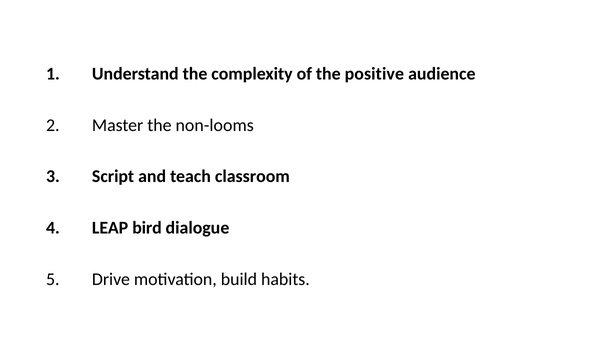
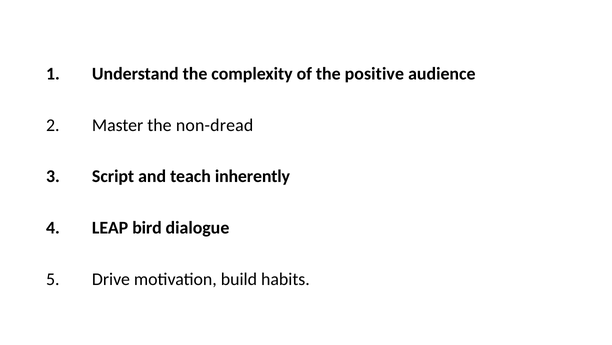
non-looms: non-looms -> non-dread (215, 125)
classroom: classroom -> inherently (252, 176)
